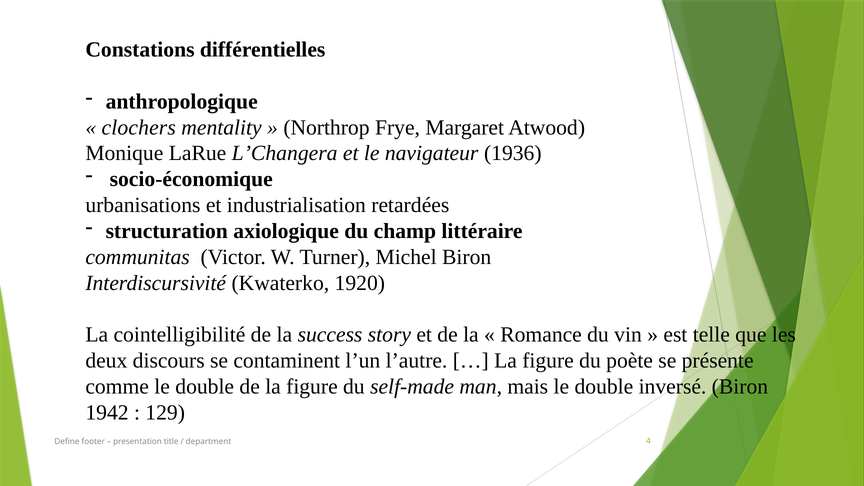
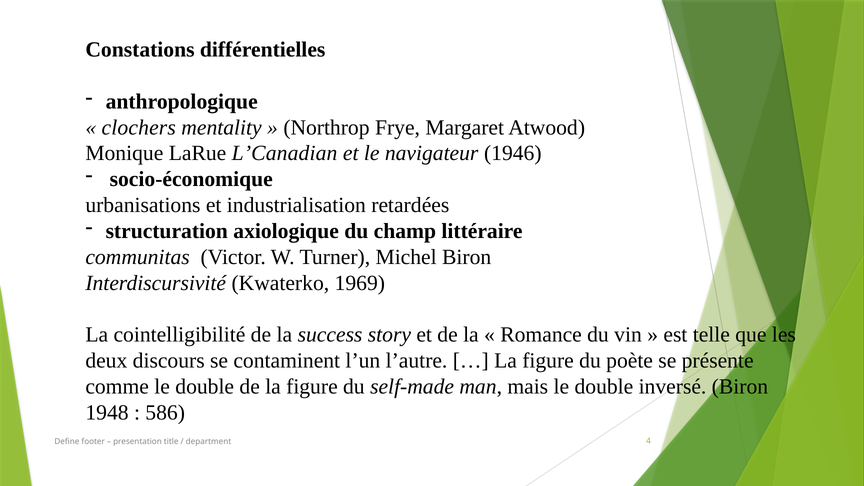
L’Changera: L’Changera -> L’Canadian (285, 153)
1936: 1936 -> 1946 (513, 153)
1920: 1920 -> 1969 (360, 283)
1942: 1942 -> 1948 (107, 413)
129: 129 -> 586 (165, 413)
